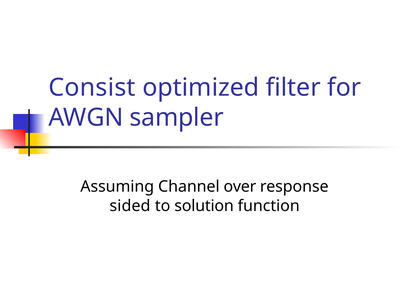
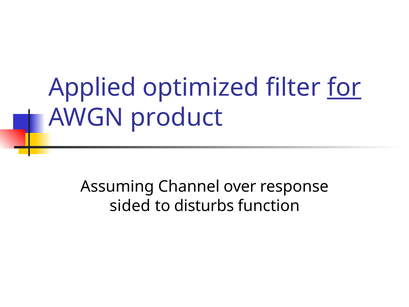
Consist: Consist -> Applied (92, 88)
for underline: none -> present (344, 88)
sampler: sampler -> product (176, 118)
solution: solution -> disturbs (204, 206)
